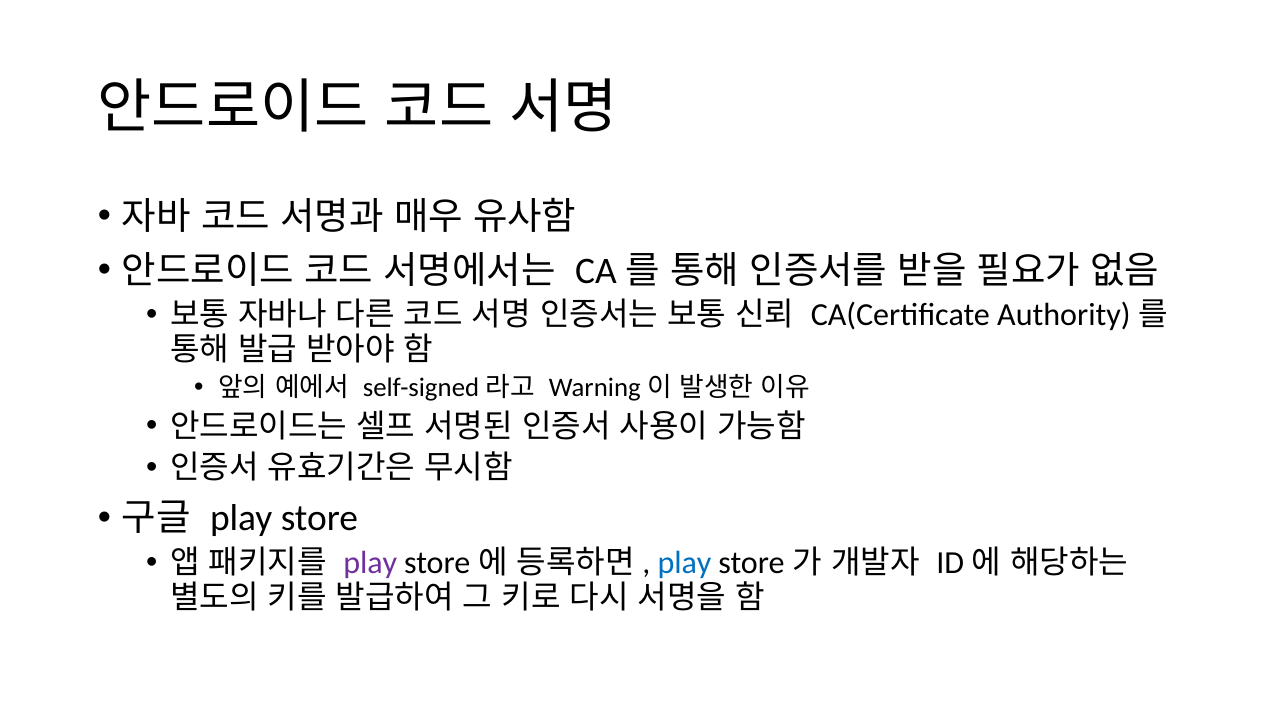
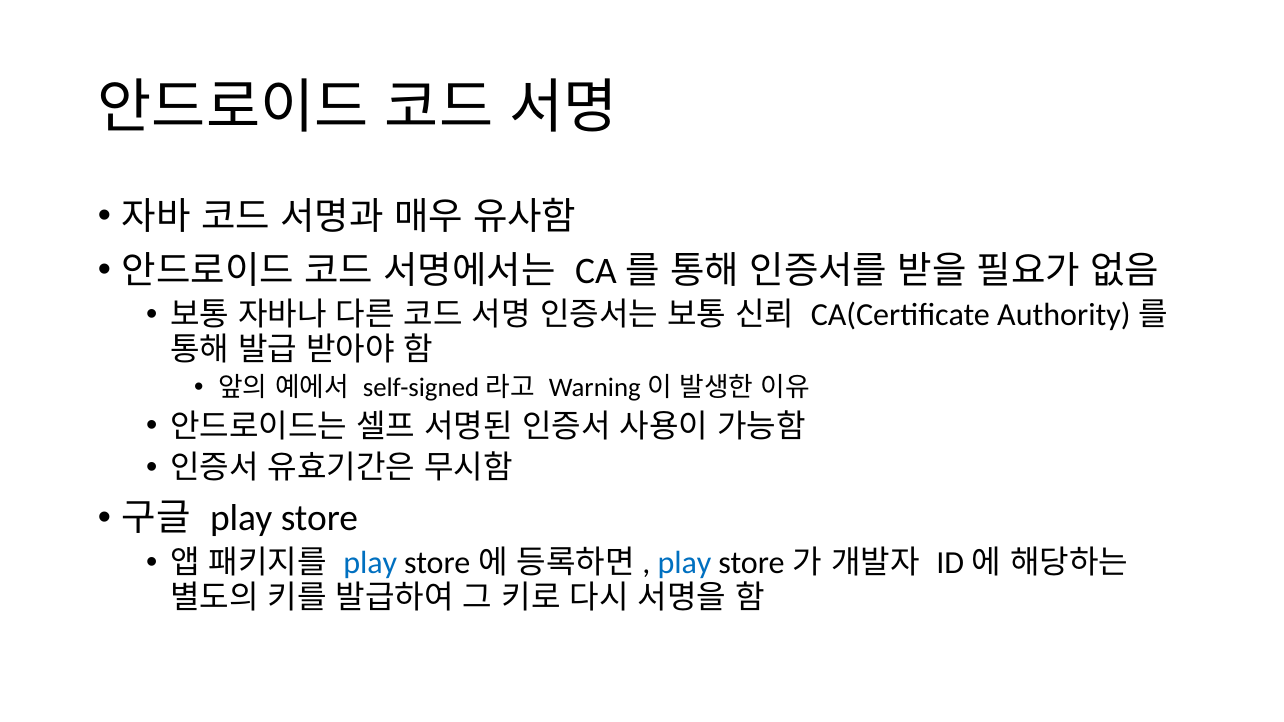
play colour: purple -> blue (370, 563)
